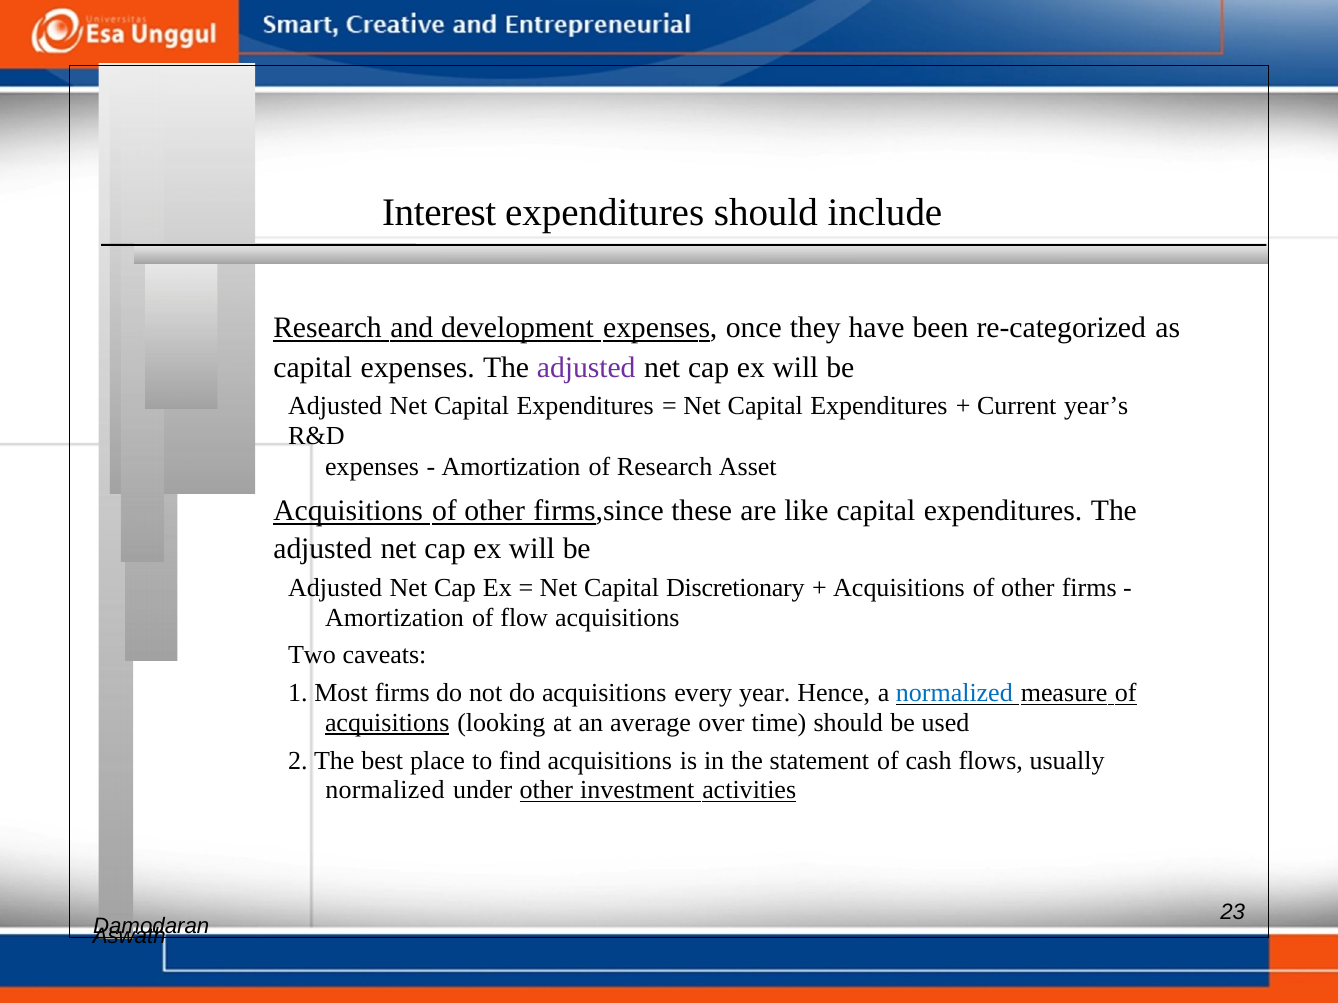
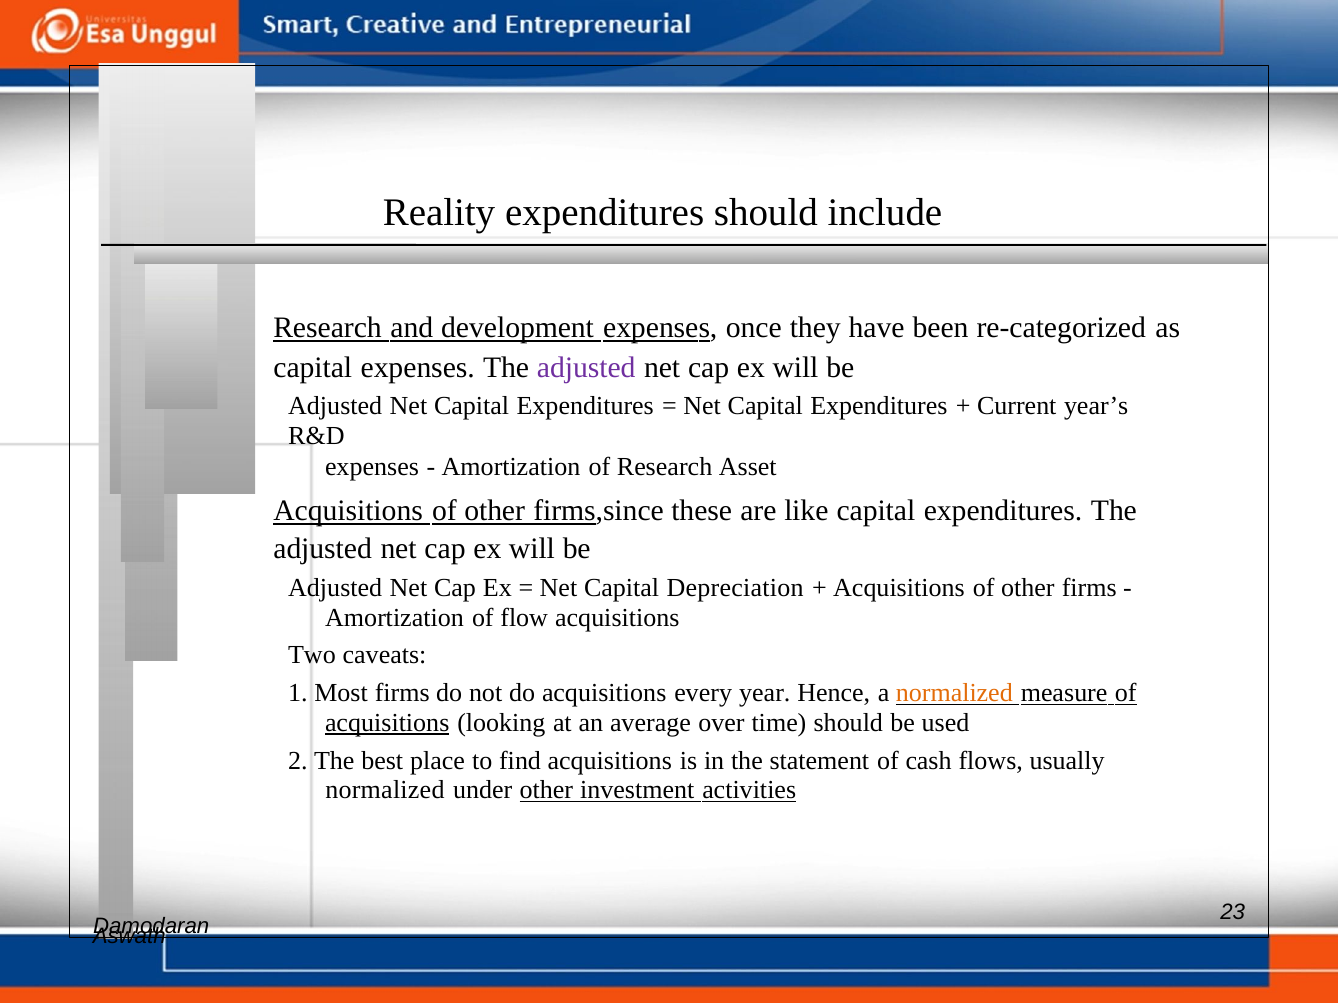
Interest: Interest -> Reality (439, 213)
Discretionary: Discretionary -> Depreciation (735, 588)
normalized colour: blue -> orange (954, 693)
